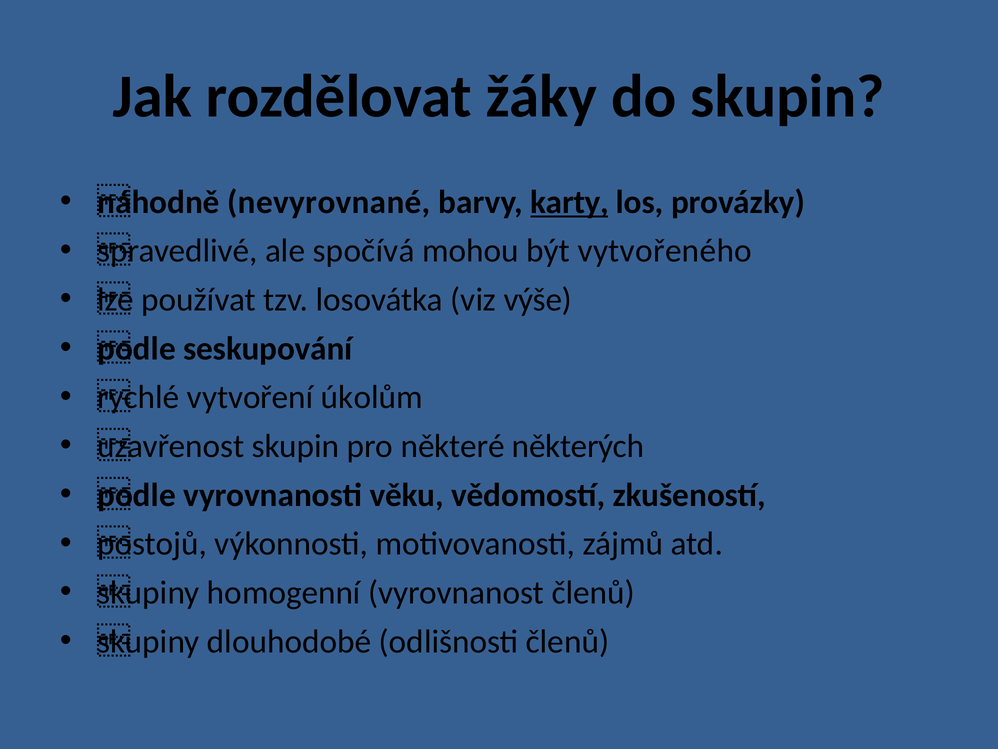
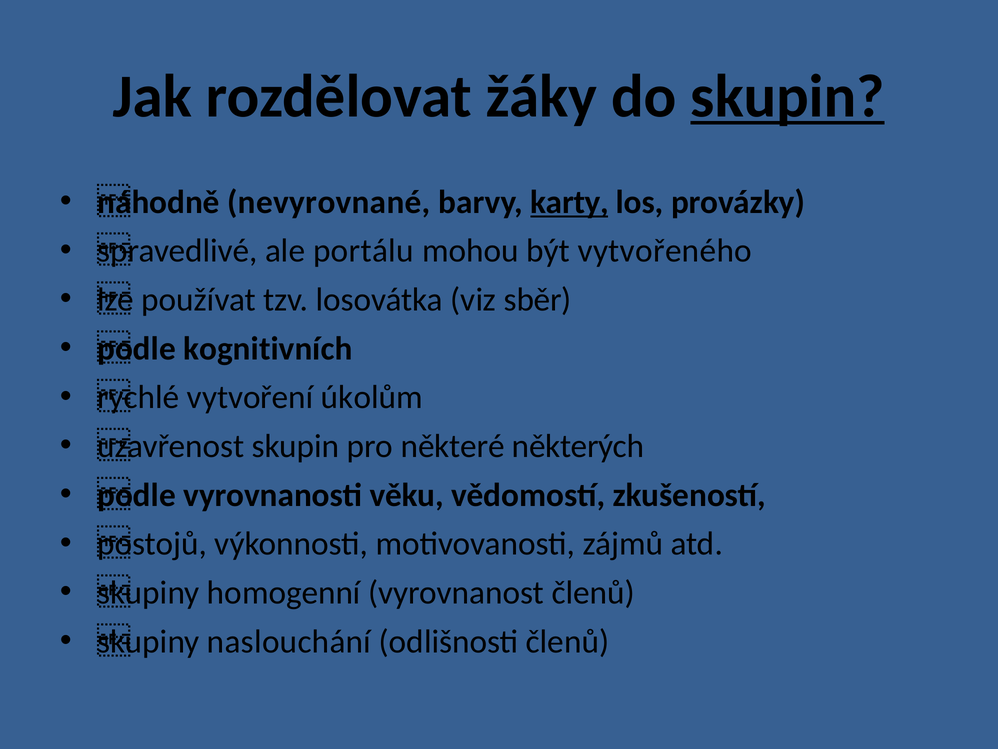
skupin underline: none -> present (787, 97)
spočívá: spočívá -> portálu (364, 251)
výše: výše -> sběr (538, 300)
seskupování: seskupování -> kognitivních (268, 348)
dlouhodobé: dlouhodobé -> naslouchání (289, 641)
